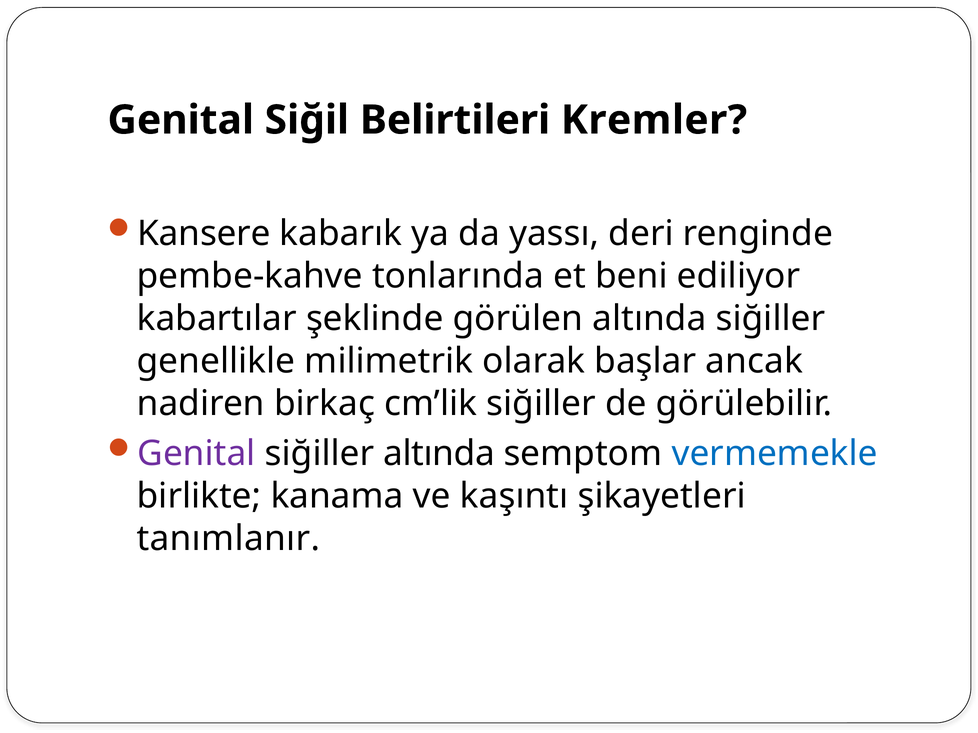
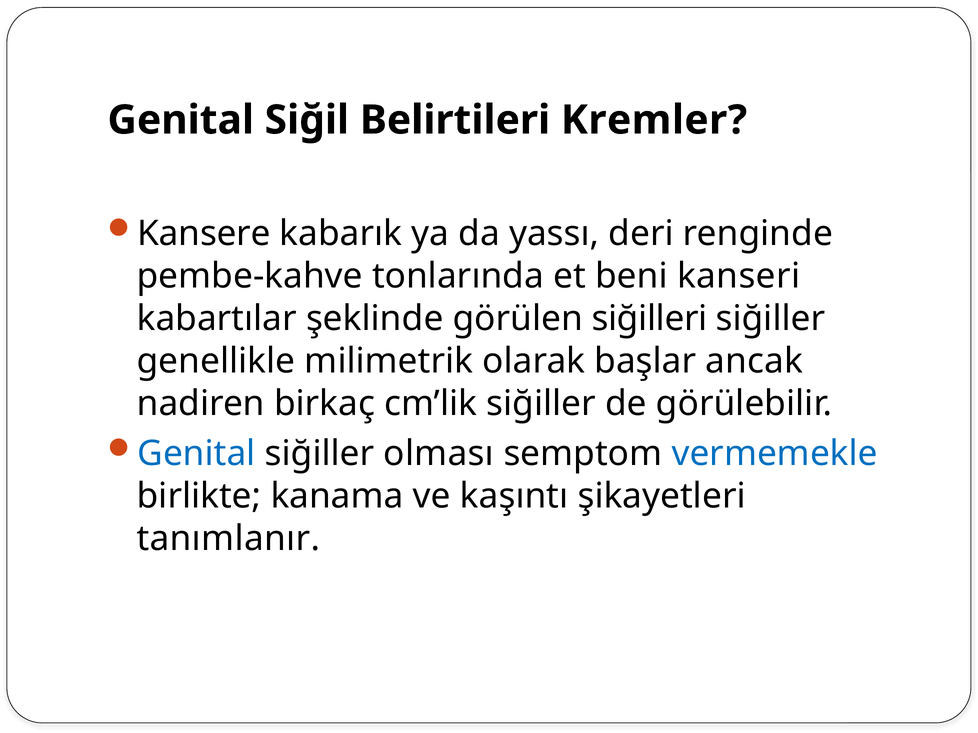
ediliyor: ediliyor -> kanseri (739, 276)
görülen altında: altında -> siğilleri (650, 319)
Genital colour: purple -> blue (196, 454)
siğiller altında: altında -> olması (439, 454)
